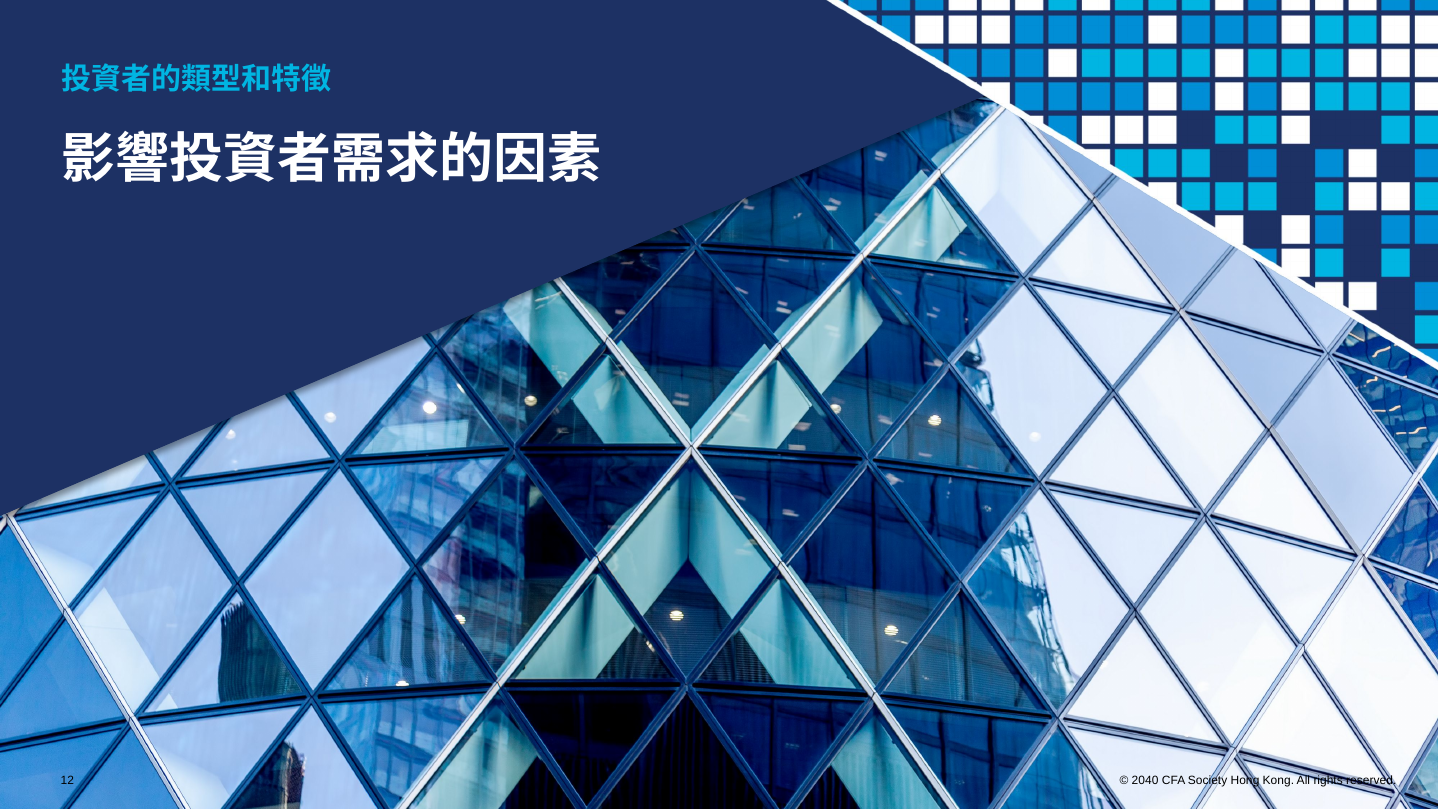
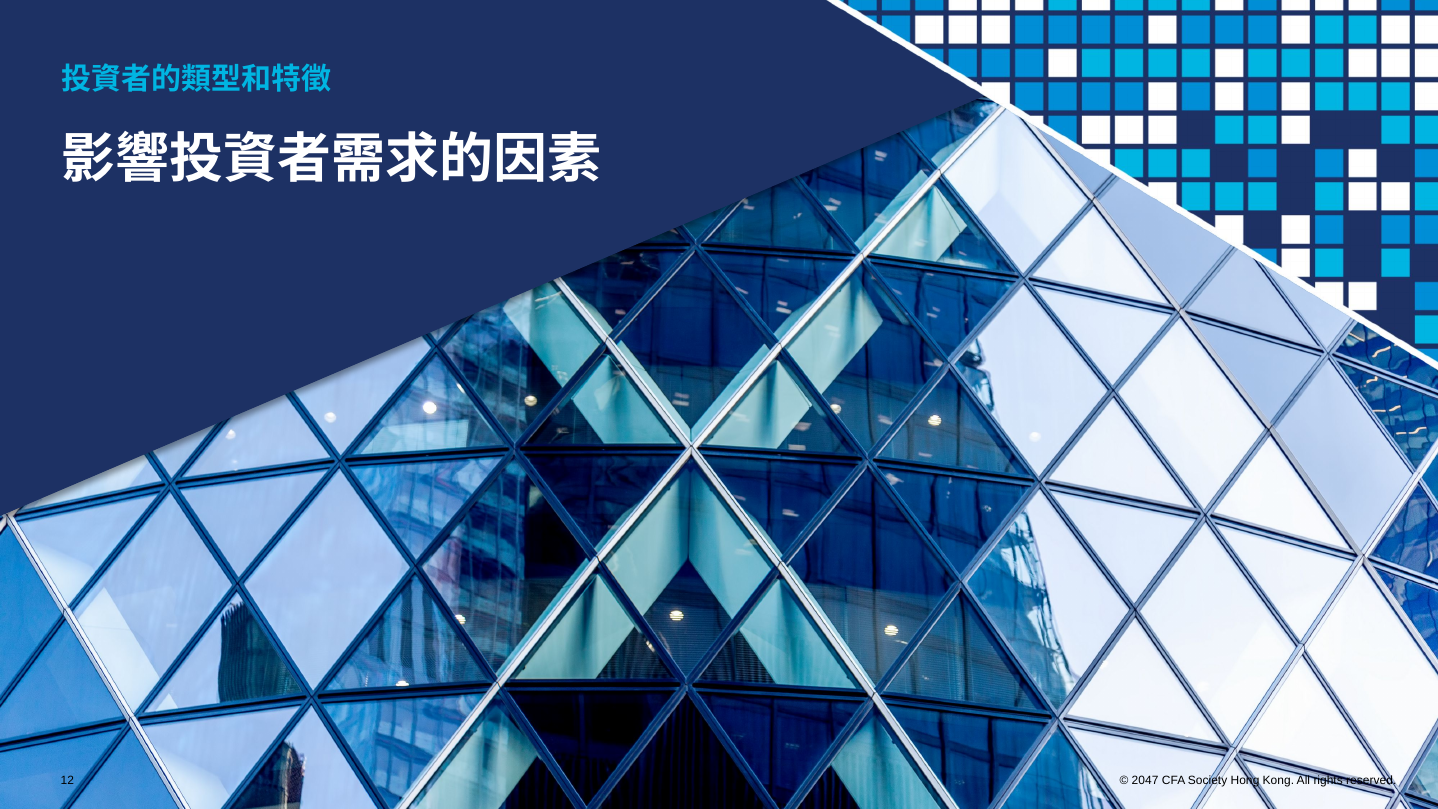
2040: 2040 -> 2047 (1145, 780)
